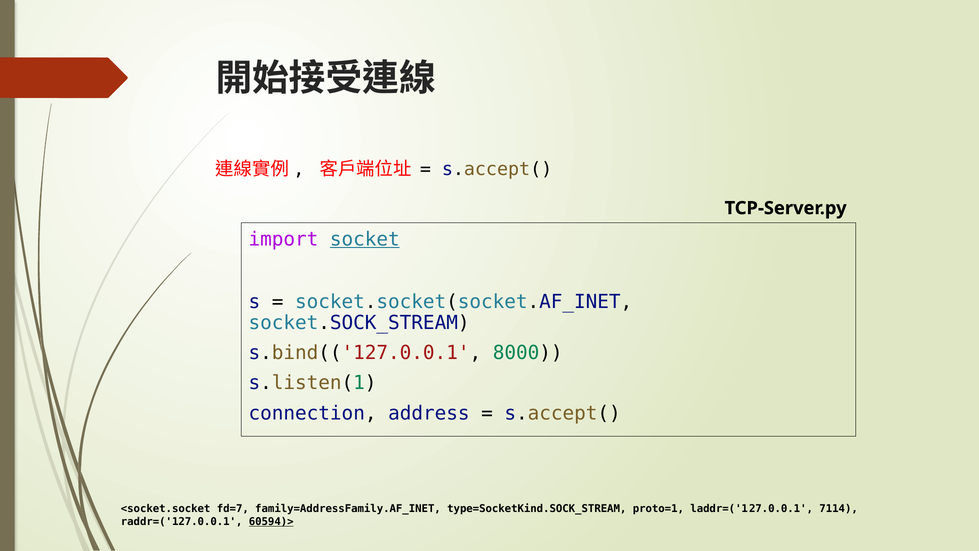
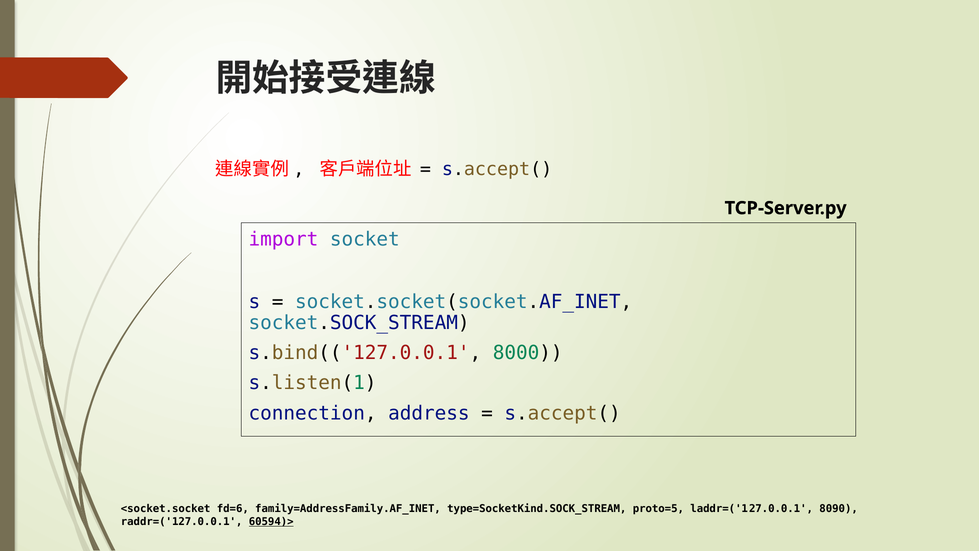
socket underline: present -> none (365, 239)
fd=7: fd=7 -> fd=6 (233, 509)
proto=1: proto=1 -> proto=5 (658, 509)
7114: 7114 -> 8090 (839, 509)
